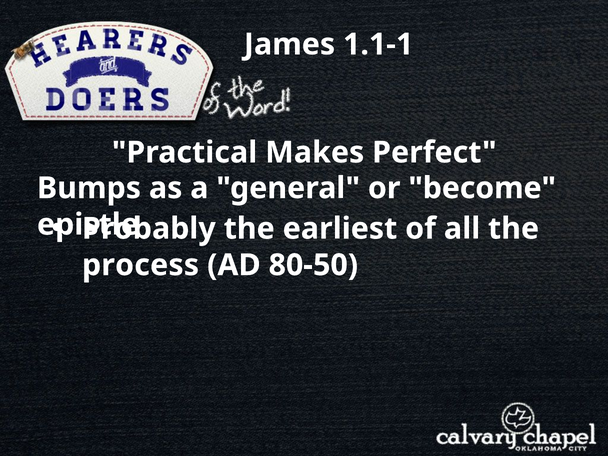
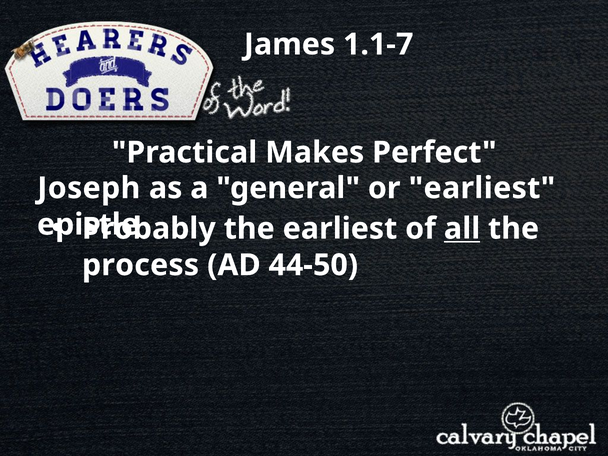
1.1-1: 1.1-1 -> 1.1-7 (378, 44)
Bumps: Bumps -> Joseph (89, 188)
or become: become -> earliest (482, 188)
all underline: none -> present (462, 229)
80-50: 80-50 -> 44-50 (313, 265)
